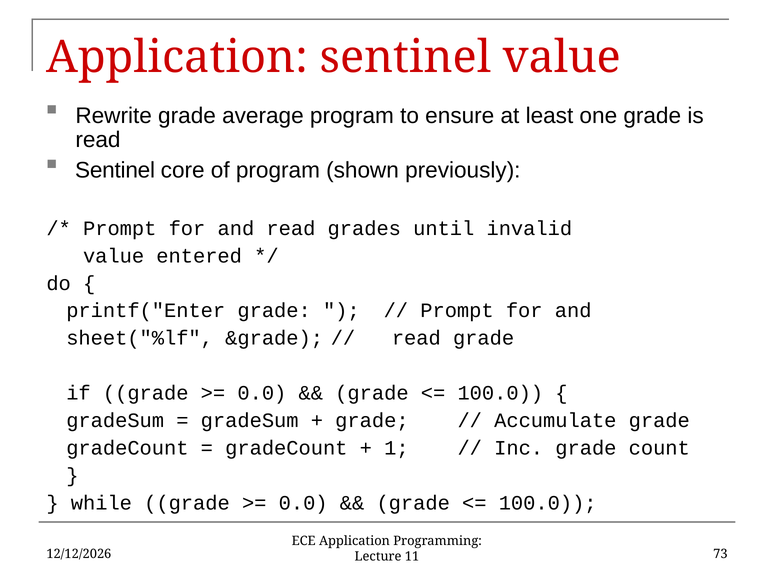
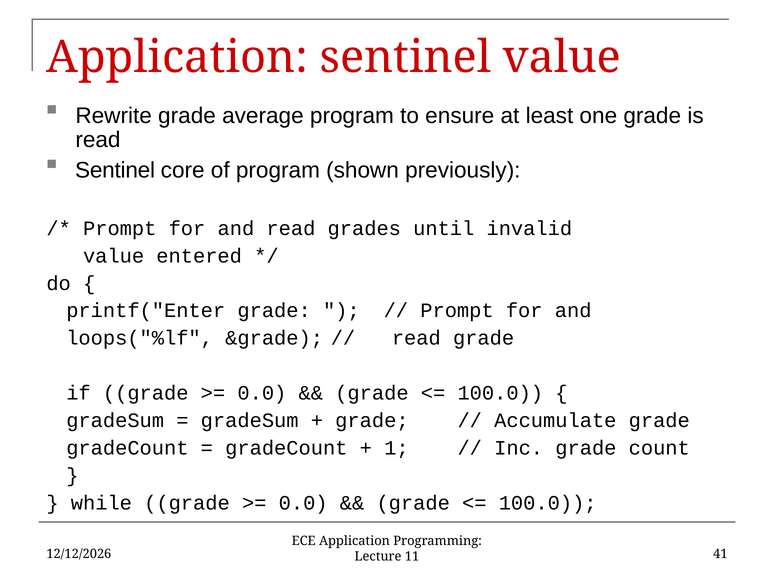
sheet("%lf: sheet("%lf -> loops("%lf (140, 339)
73: 73 -> 41 (720, 554)
